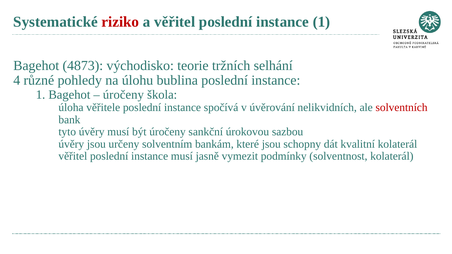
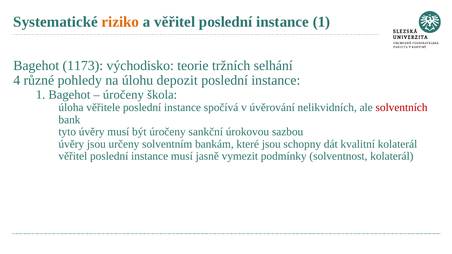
riziko colour: red -> orange (120, 22)
4873: 4873 -> 1173 (83, 66)
bublina: bublina -> depozit (177, 80)
